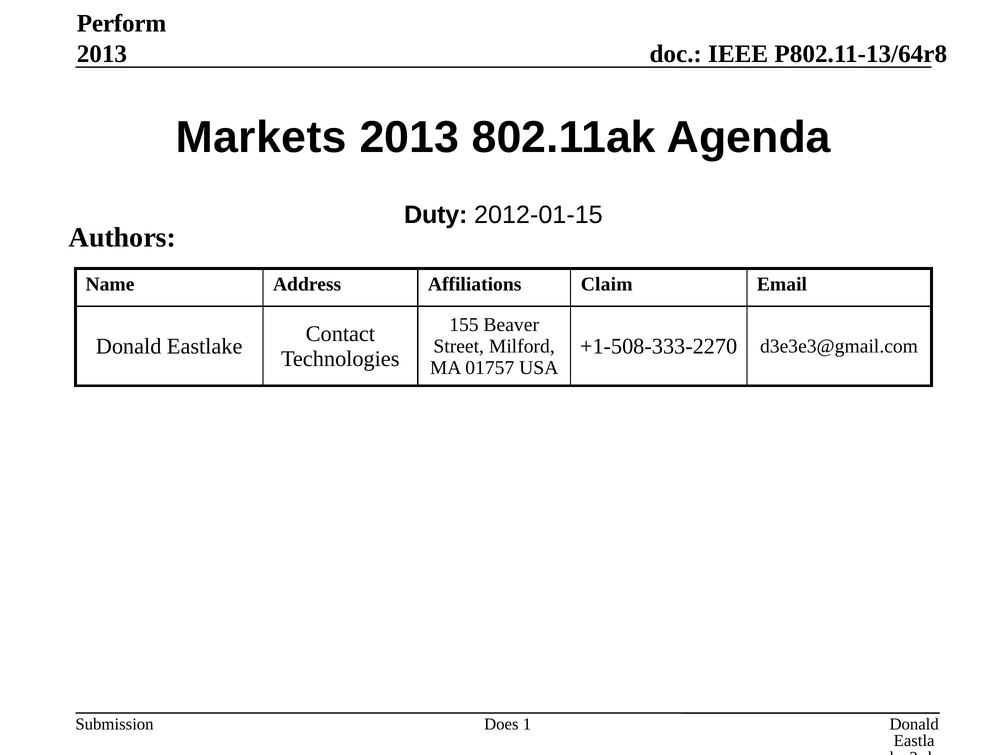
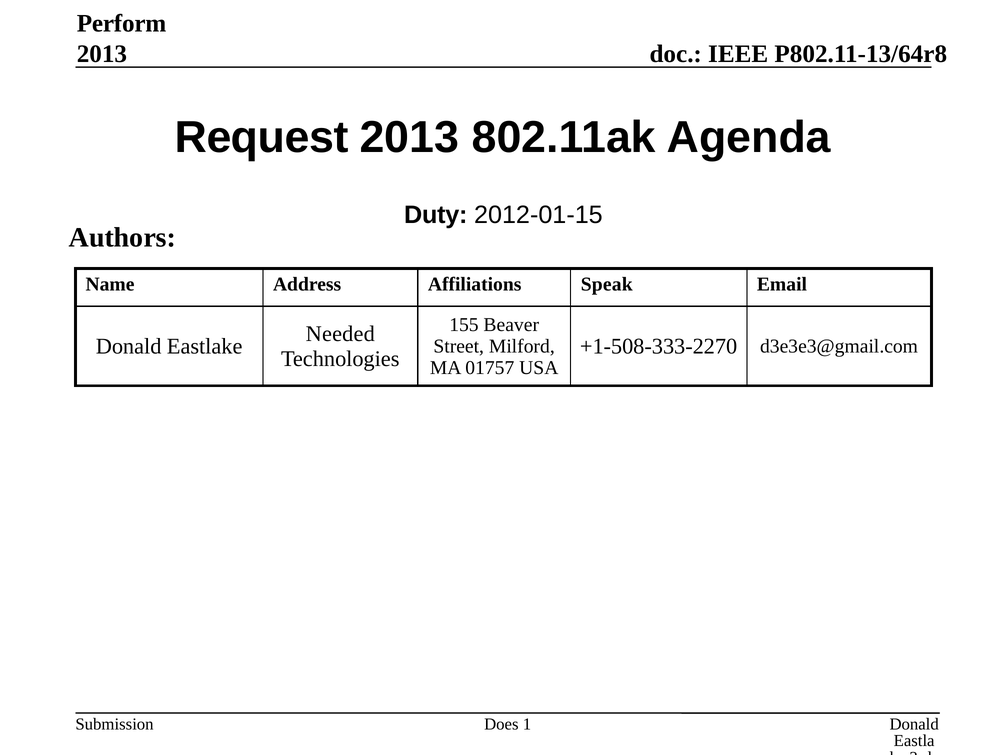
Markets: Markets -> Request (262, 137)
Claim: Claim -> Speak (607, 285)
Contact: Contact -> Needed (340, 334)
